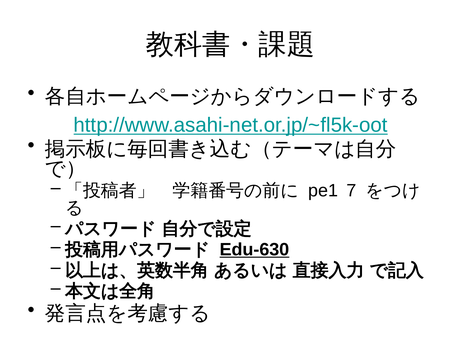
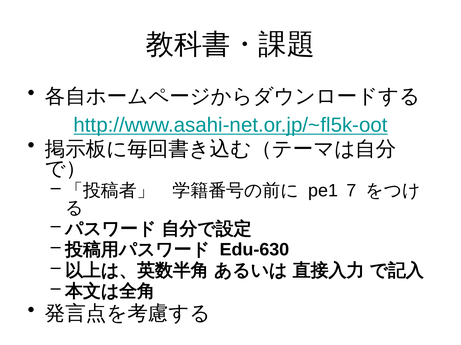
Edu-630 underline: present -> none (254, 250)
